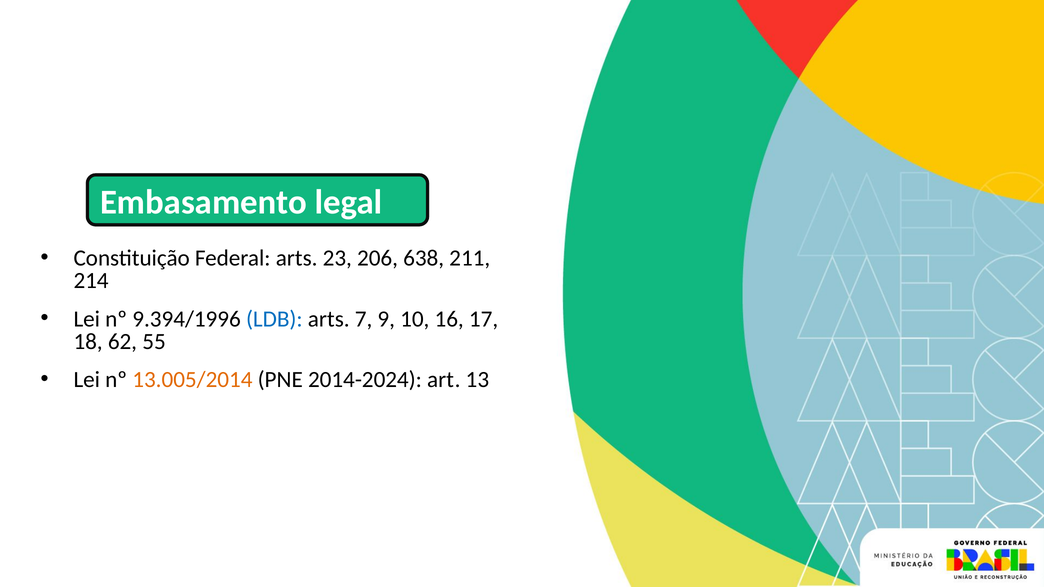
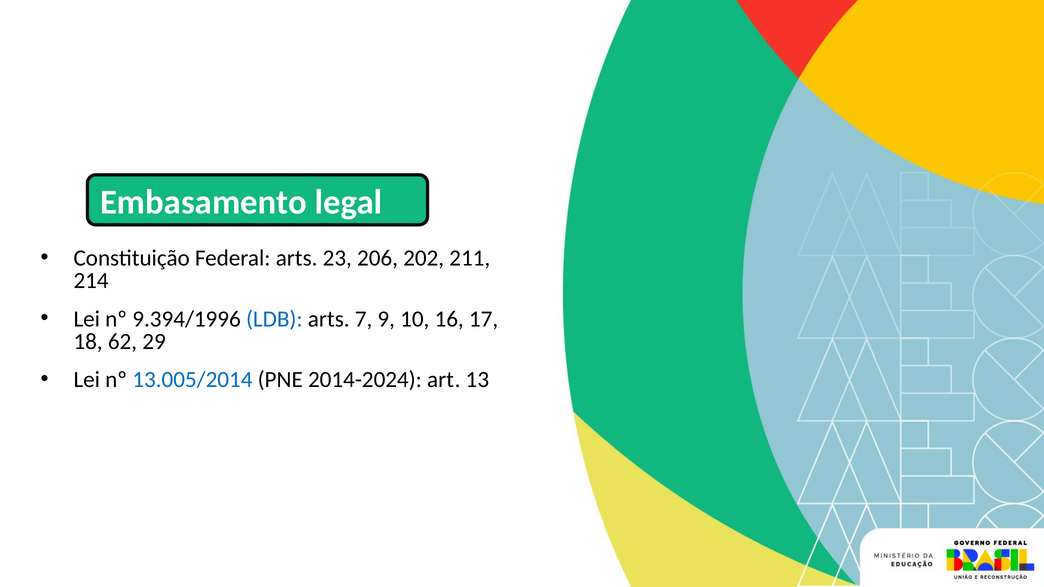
638: 638 -> 202 (424, 258)
55: 55 -> 29 (154, 342)
13.005/2014 colour: orange -> blue (192, 380)
